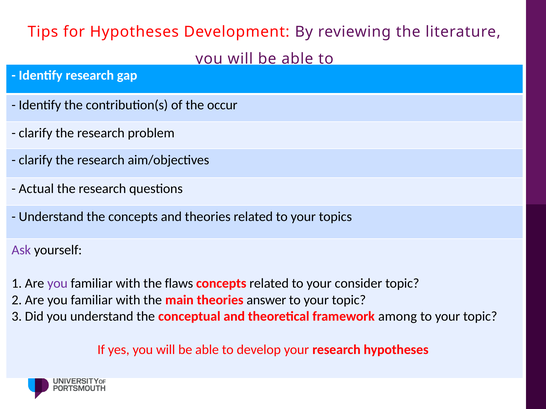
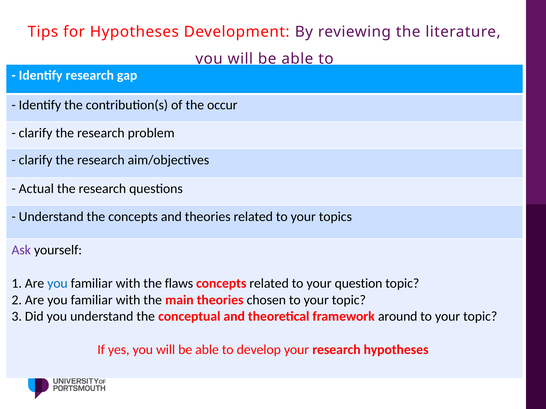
you colour: purple -> blue (57, 284)
consider: consider -> question (359, 284)
answer: answer -> chosen (266, 300)
among: among -> around (398, 317)
